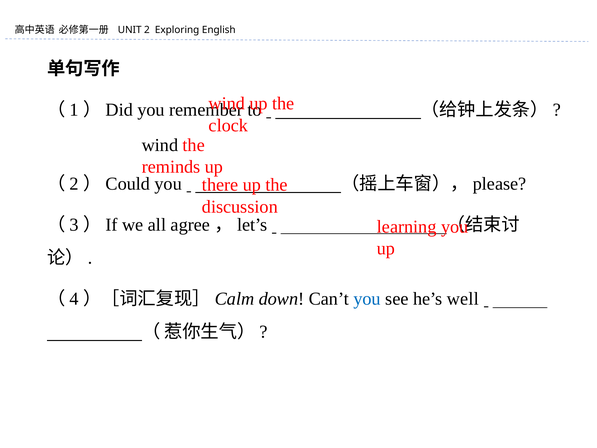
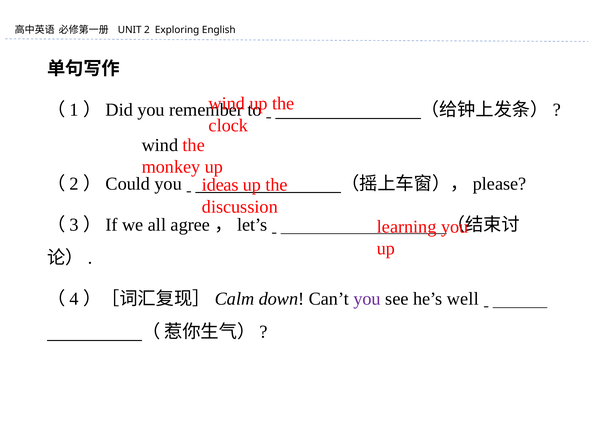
reminds: reminds -> monkey (171, 167)
there: there -> ideas (220, 185)
you colour: blue -> purple (367, 299)
